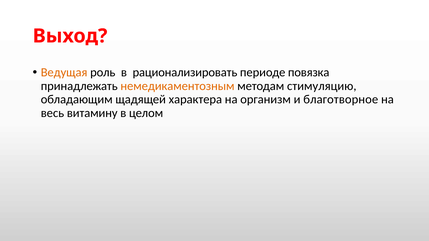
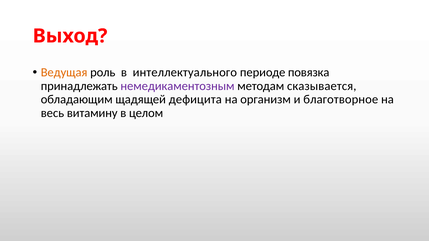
рационализировать: рационализировать -> интеллектуального (185, 73)
немедикаментозным colour: orange -> purple (178, 86)
стимуляцию: стимуляцию -> сказывается (322, 86)
характера: характера -> дефицита (195, 100)
